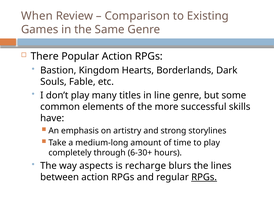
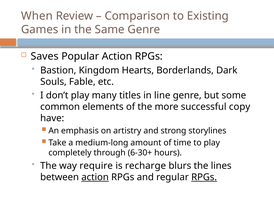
There: There -> Saves (45, 56)
skills: skills -> copy (240, 106)
aspects: aspects -> require (96, 165)
action underline: none -> present (95, 177)
